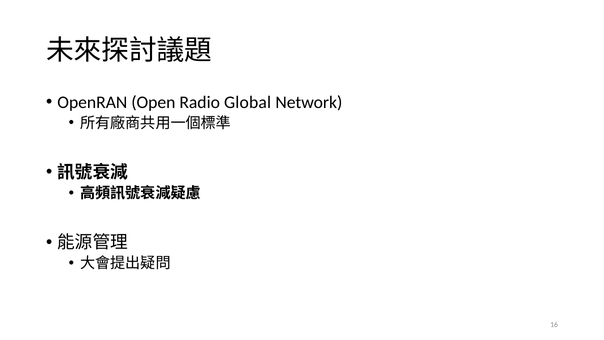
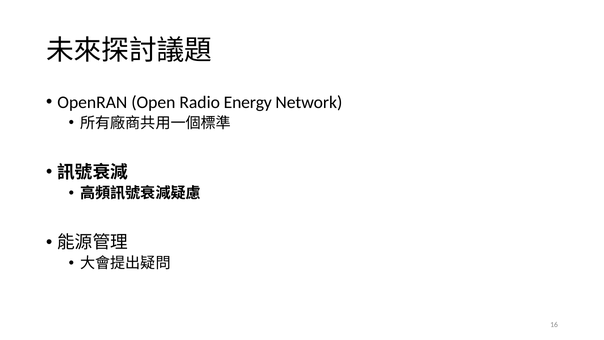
Global: Global -> Energy (248, 102)
